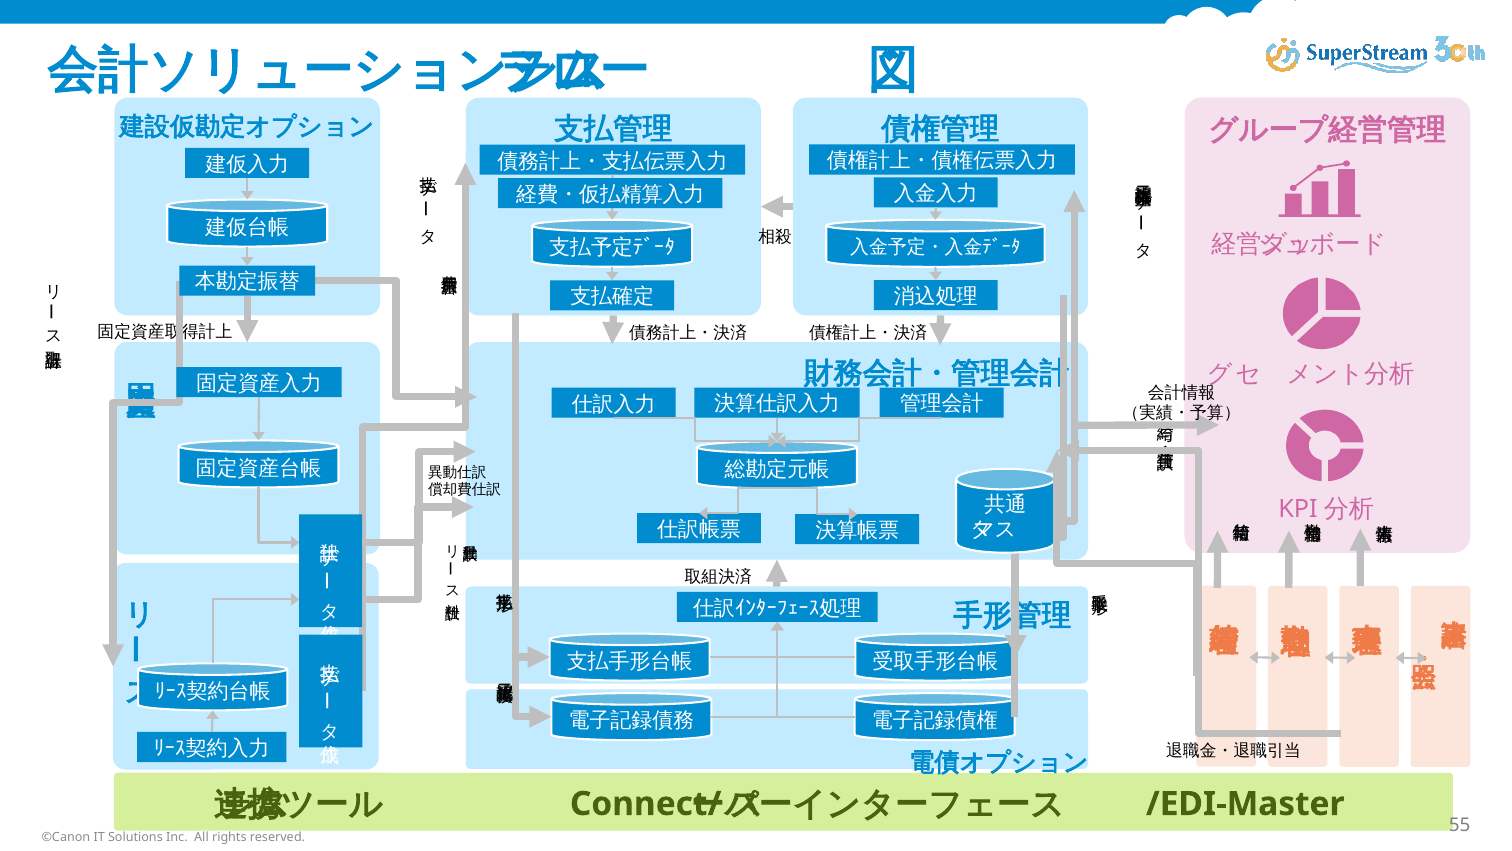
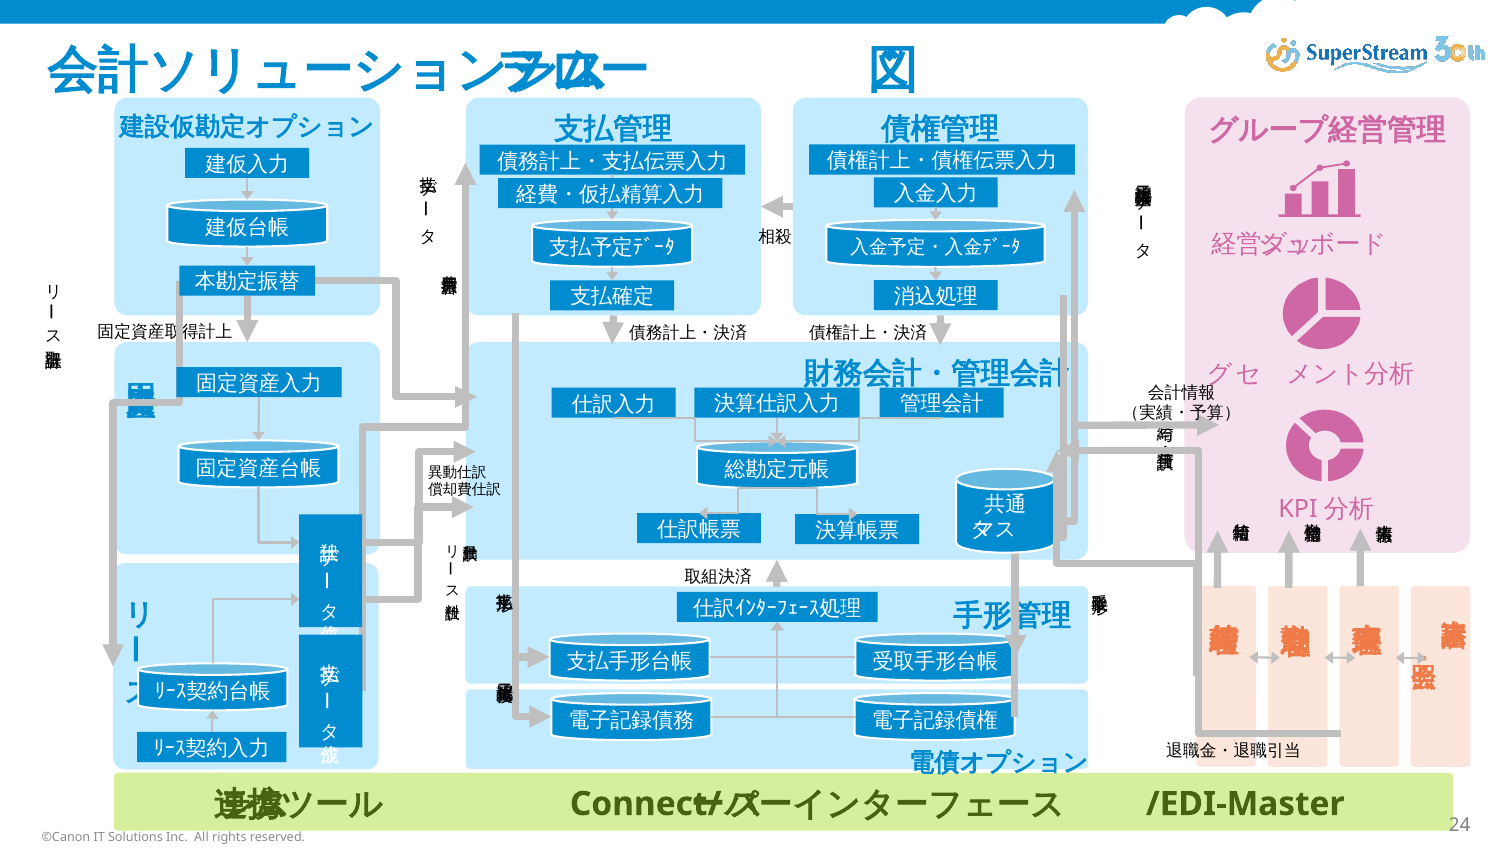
55: 55 -> 24 (1460, 825)
